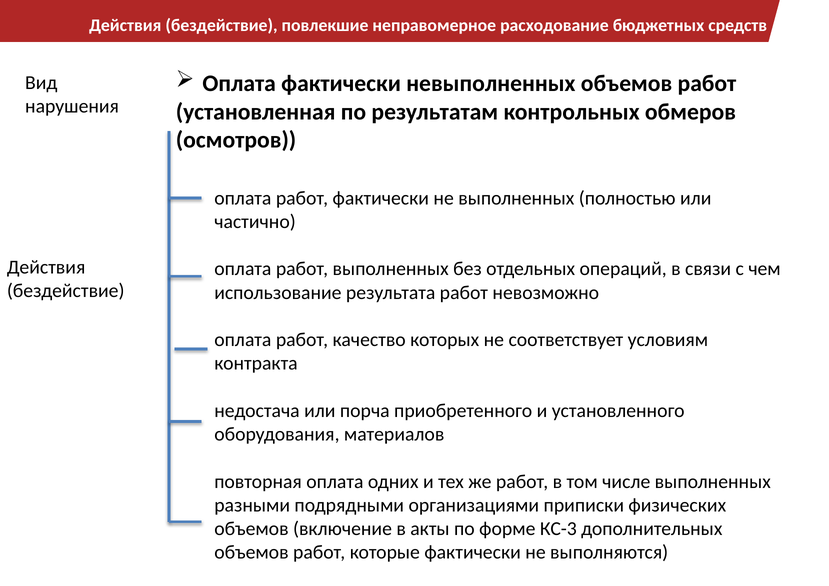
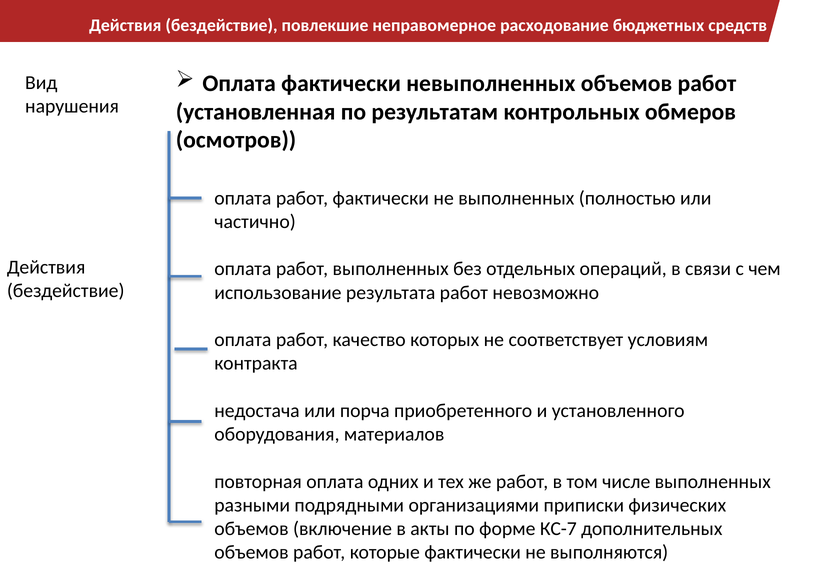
КС-3: КС-3 -> КС-7 (558, 529)
